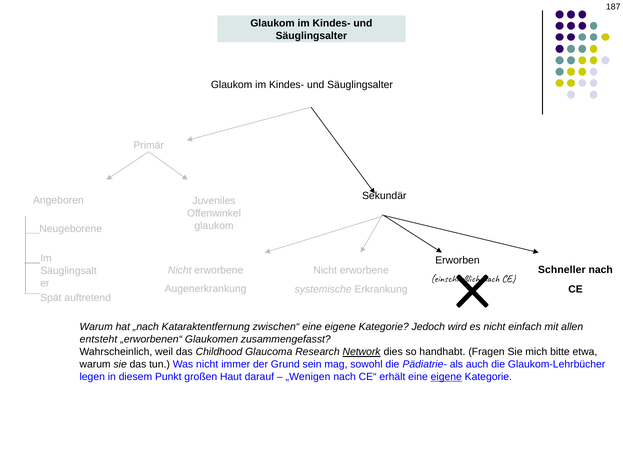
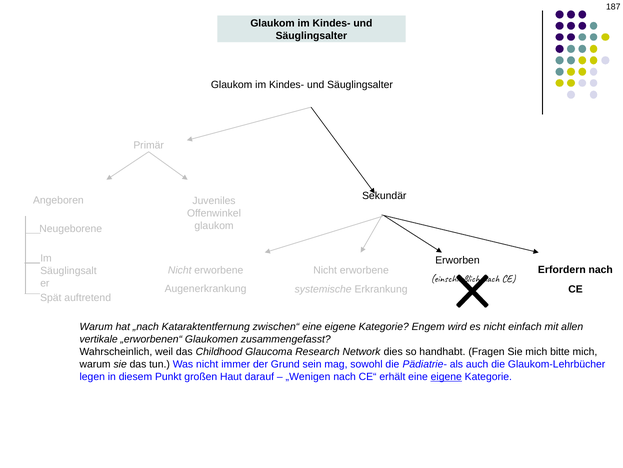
Schneller: Schneller -> Erfordern (562, 269)
Jedoch: Jedoch -> Engem (428, 327)
entsteht: entsteht -> vertikale (99, 339)
Network underline: present -> none (362, 351)
bitte etwa: etwa -> mich (585, 351)
